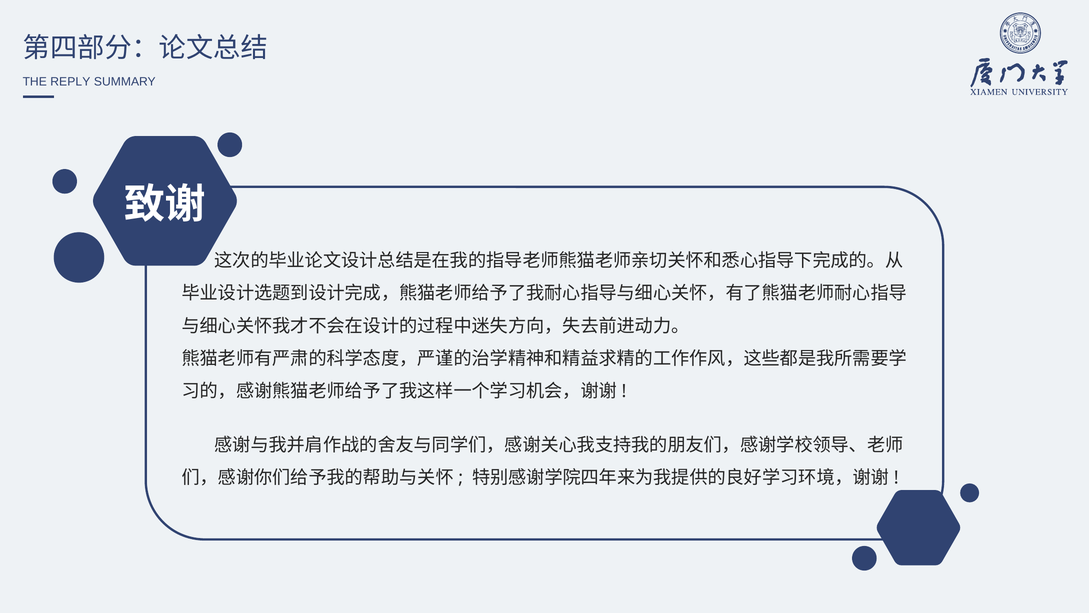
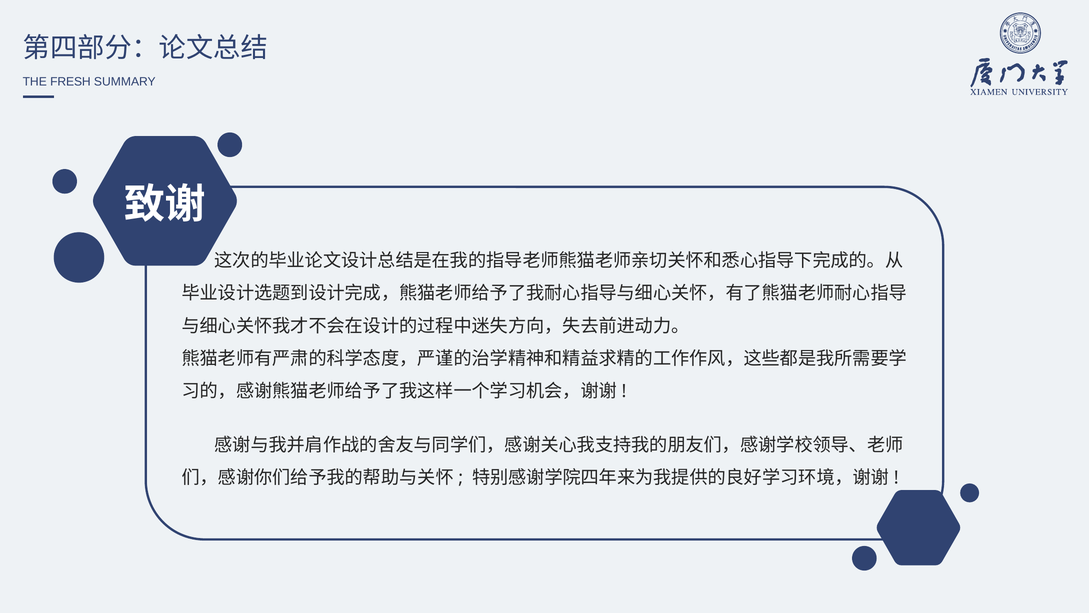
REPLY: REPLY -> FRESH (70, 82)
